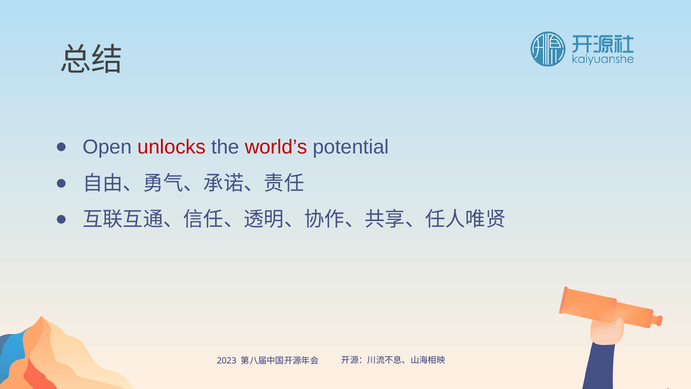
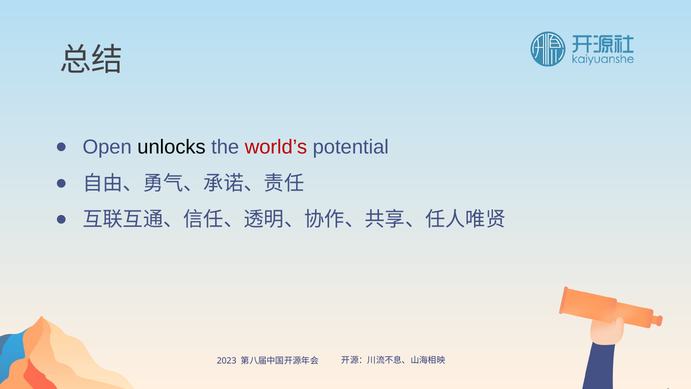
unlocks colour: red -> black (171, 147)
